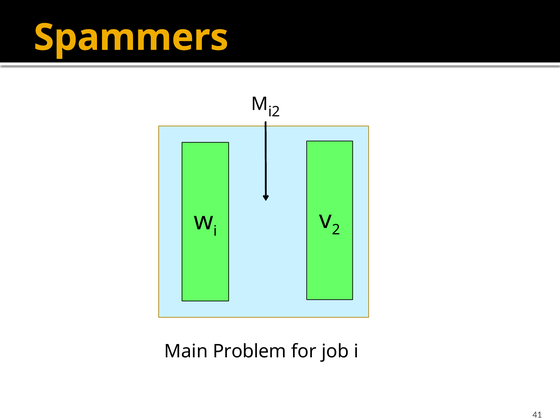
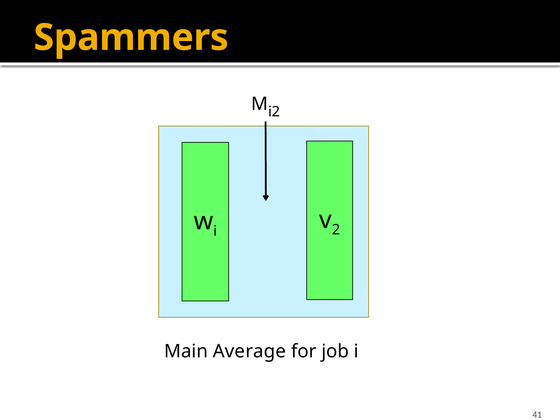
Problem: Problem -> Average (249, 351)
